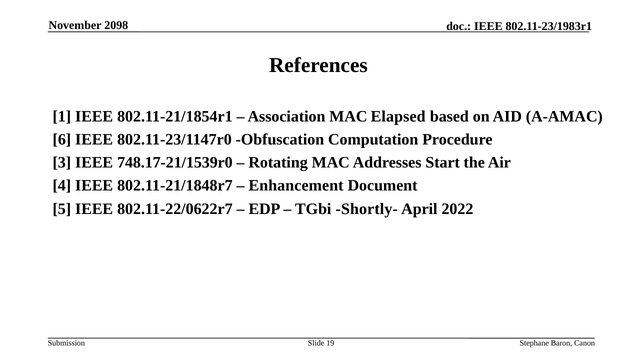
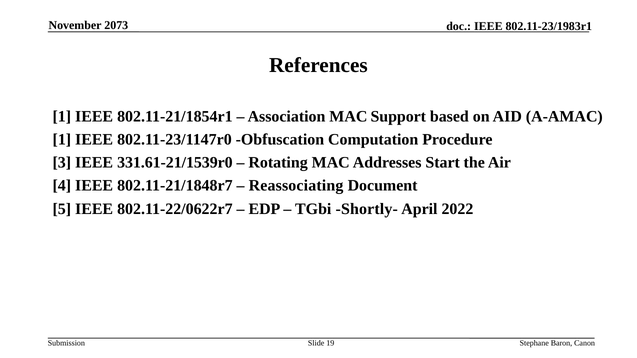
2098: 2098 -> 2073 (116, 25)
Elapsed: Elapsed -> Support (398, 117)
6: 6 -> 1 (62, 140)
748.17-21/1539r0: 748.17-21/1539r0 -> 331.61-21/1539r0 (175, 163)
Enhancement: Enhancement -> Reassociating (296, 186)
